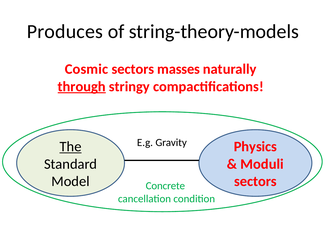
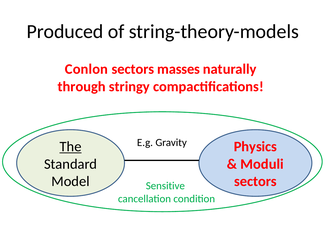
Produces: Produces -> Produced (65, 32)
Cosmic: Cosmic -> Conlon (86, 69)
through underline: present -> none (82, 87)
Concrete: Concrete -> Sensitive (165, 186)
